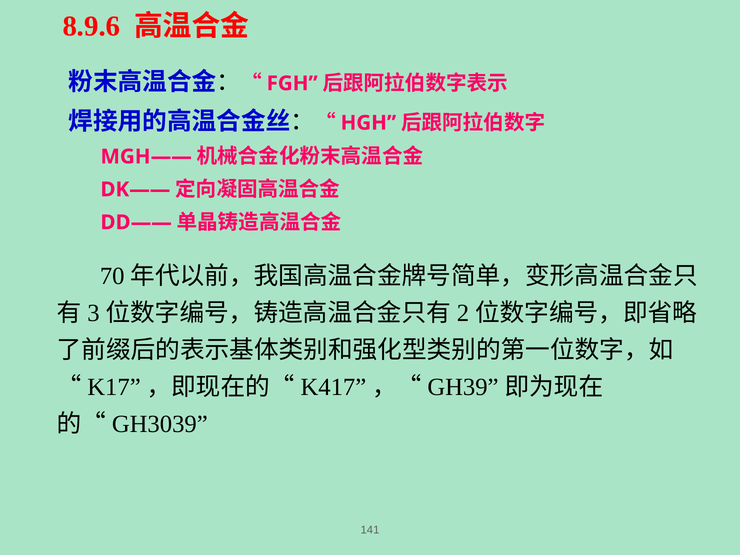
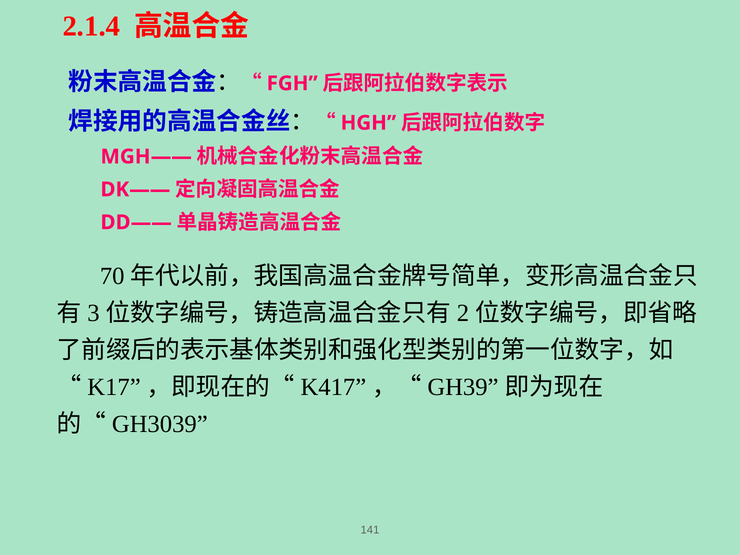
8.9.6: 8.9.6 -> 2.1.4 (91, 26)
